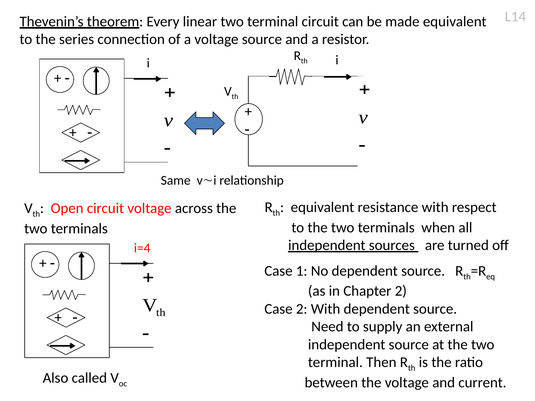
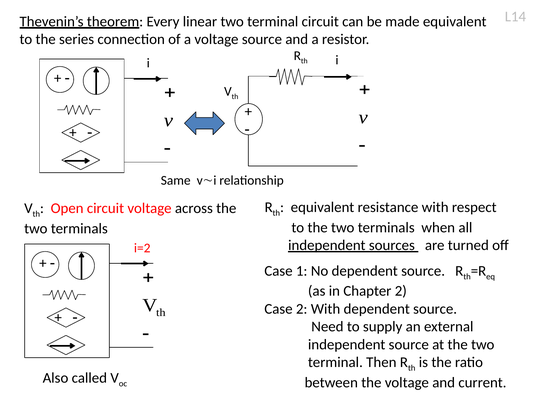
i=4: i=4 -> i=2 (142, 248)
